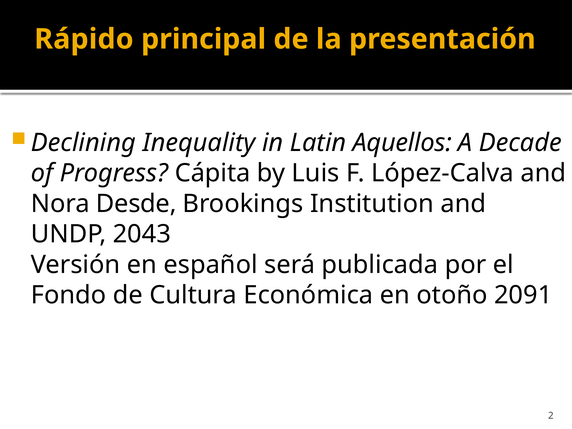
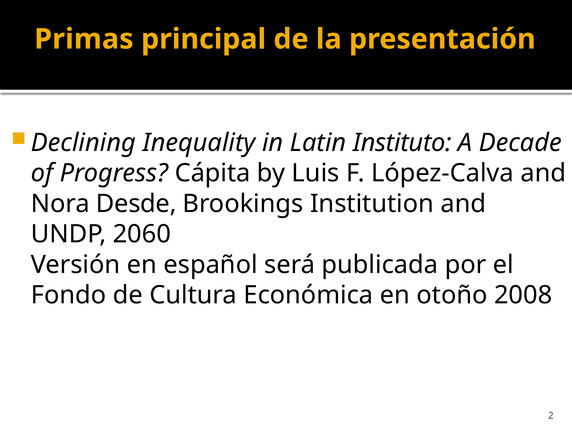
Rápido: Rápido -> Primas (84, 39)
Aquellos: Aquellos -> Instituto (402, 143)
2043: 2043 -> 2060 (142, 234)
2091: 2091 -> 2008 (523, 295)
